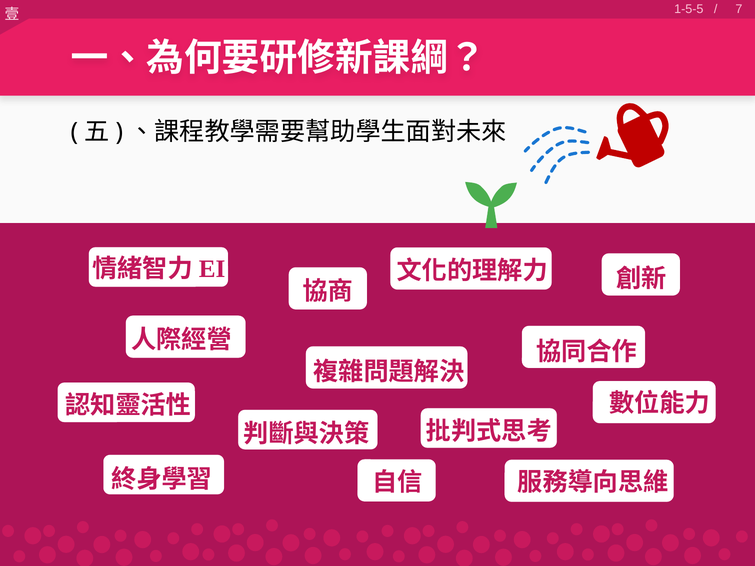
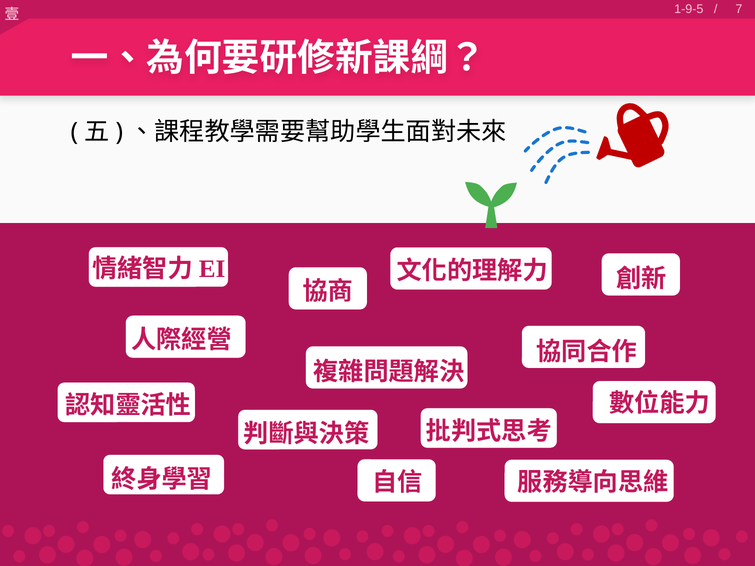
1-5-5: 1-5-5 -> 1-9-5 (689, 9)
